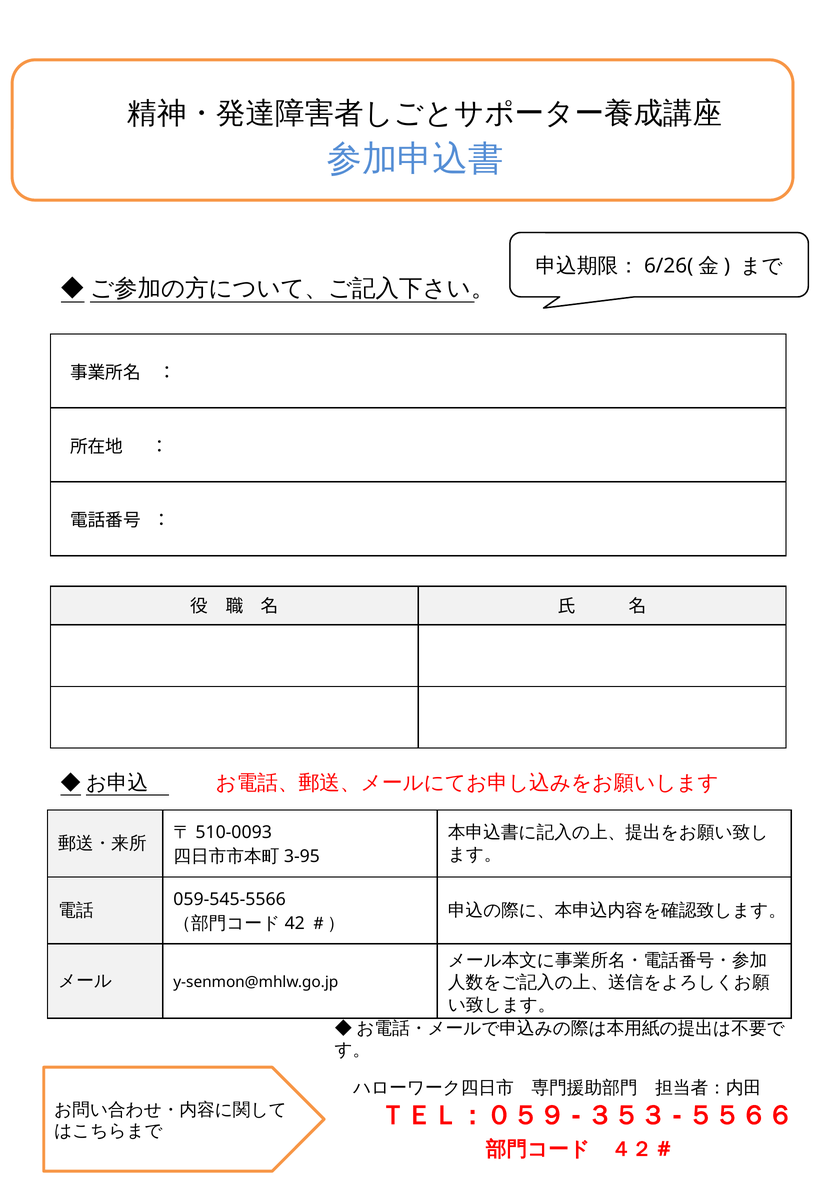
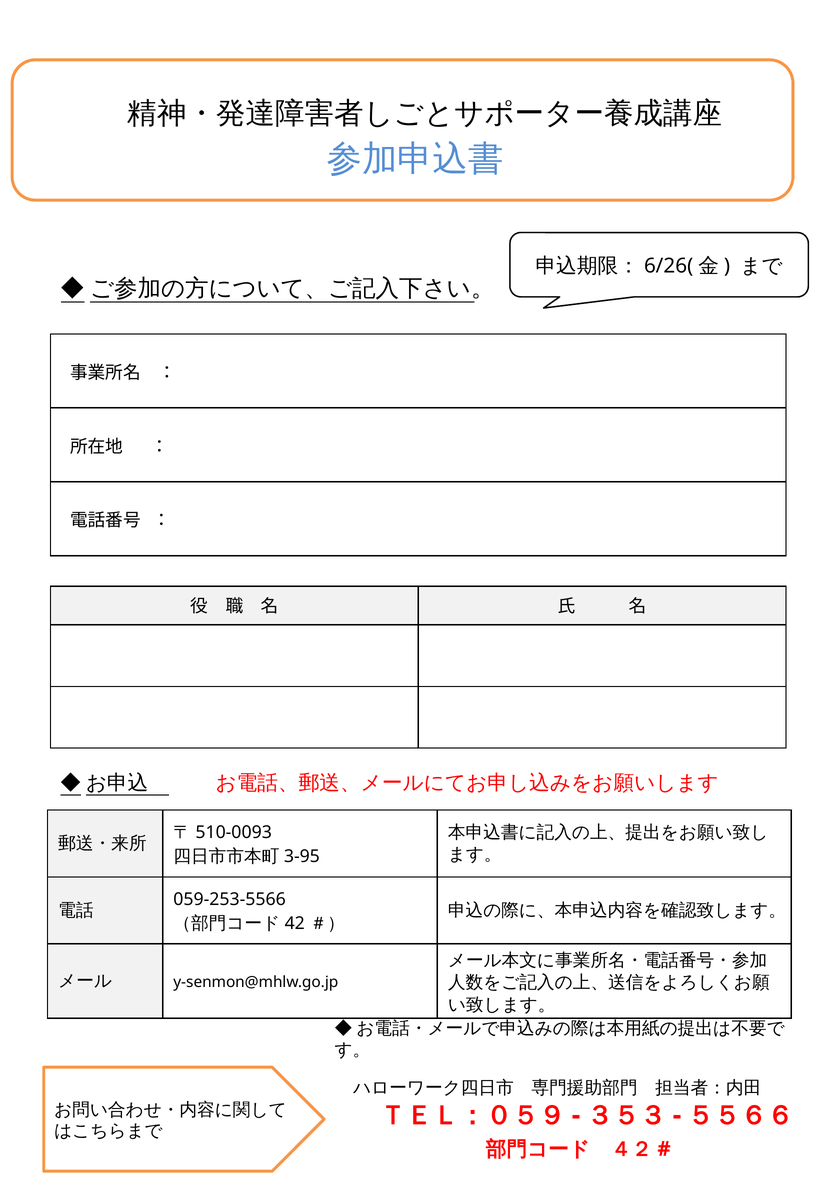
059-545-5566: 059-545-5566 -> 059-253-5566 (230, 899)
